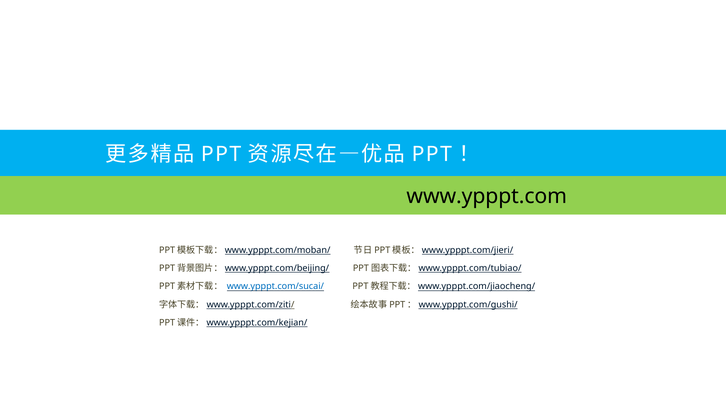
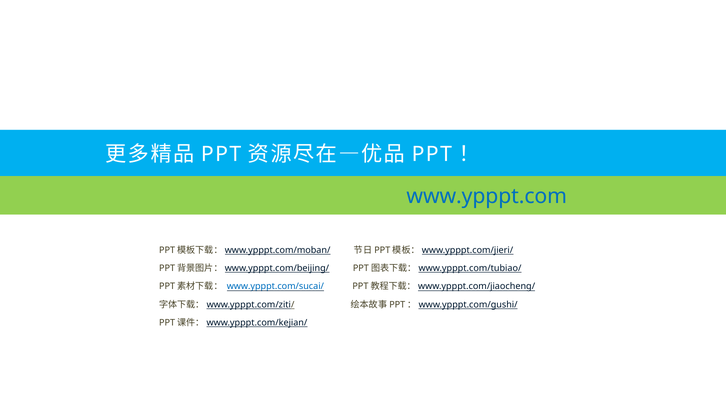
www.ypppt.com colour: black -> blue (487, 197)
